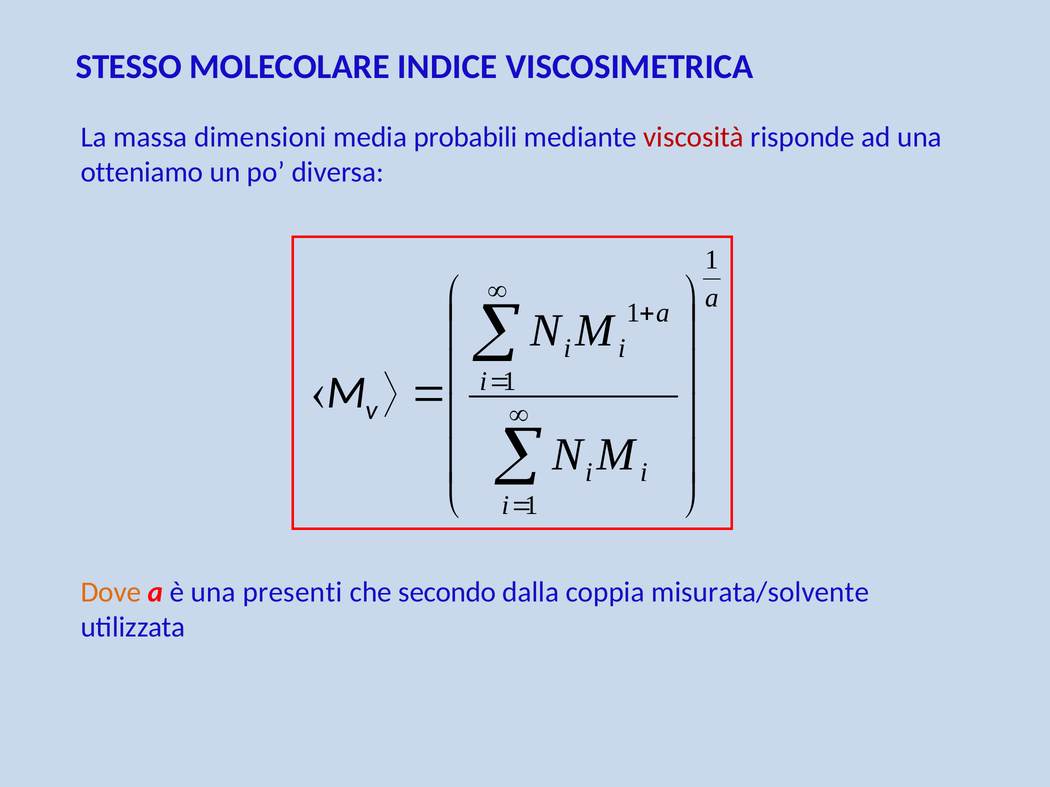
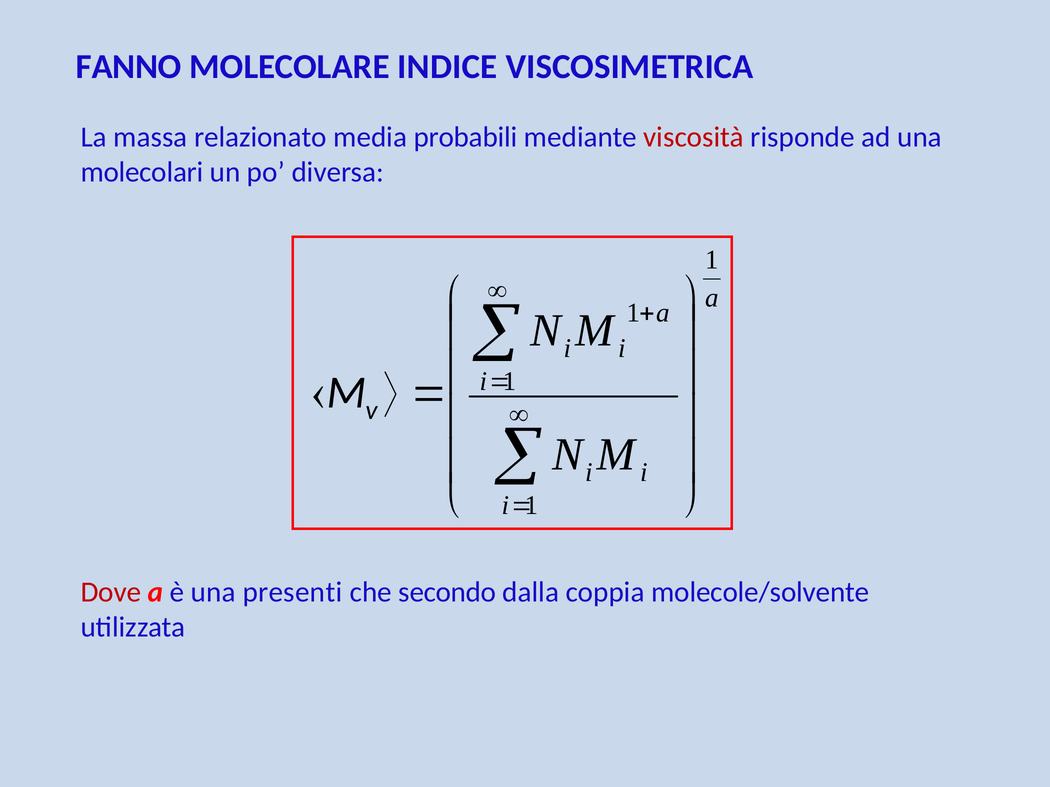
STESSO: STESSO -> FANNO (129, 67)
dimensioni: dimensioni -> relazionato (260, 137)
otteniamo: otteniamo -> molecolari (142, 172)
Dove colour: orange -> red (111, 593)
misurata/solvente: misurata/solvente -> molecole/solvente (760, 593)
